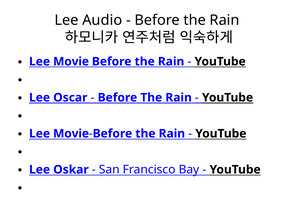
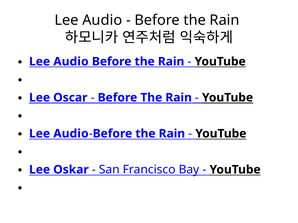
Movie: Movie -> Audio (71, 62)
Movie: Movie -> Audio (71, 134)
